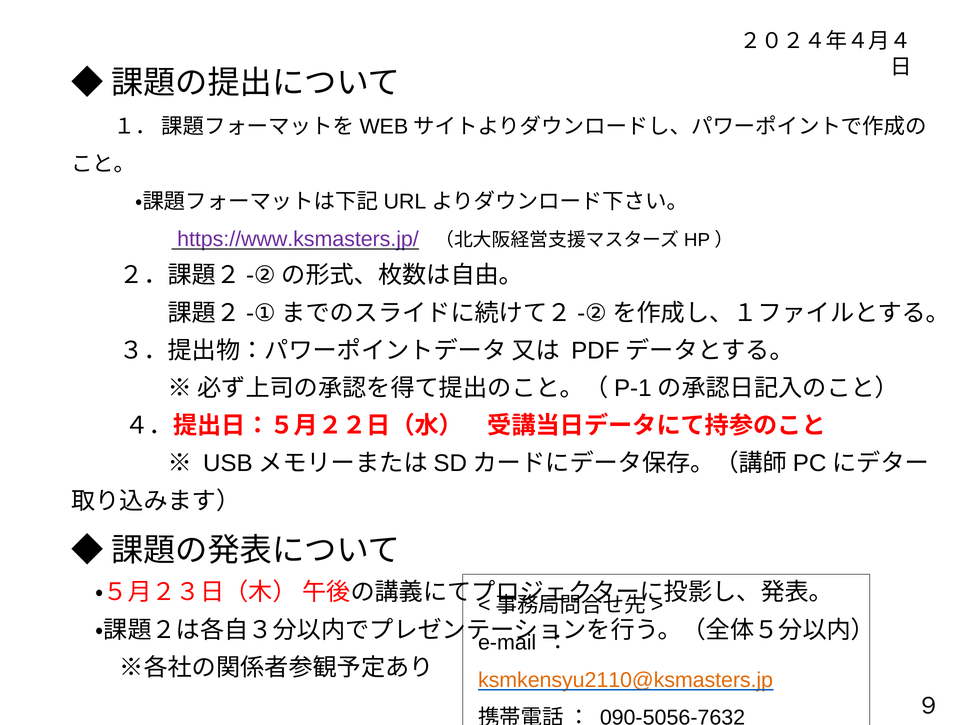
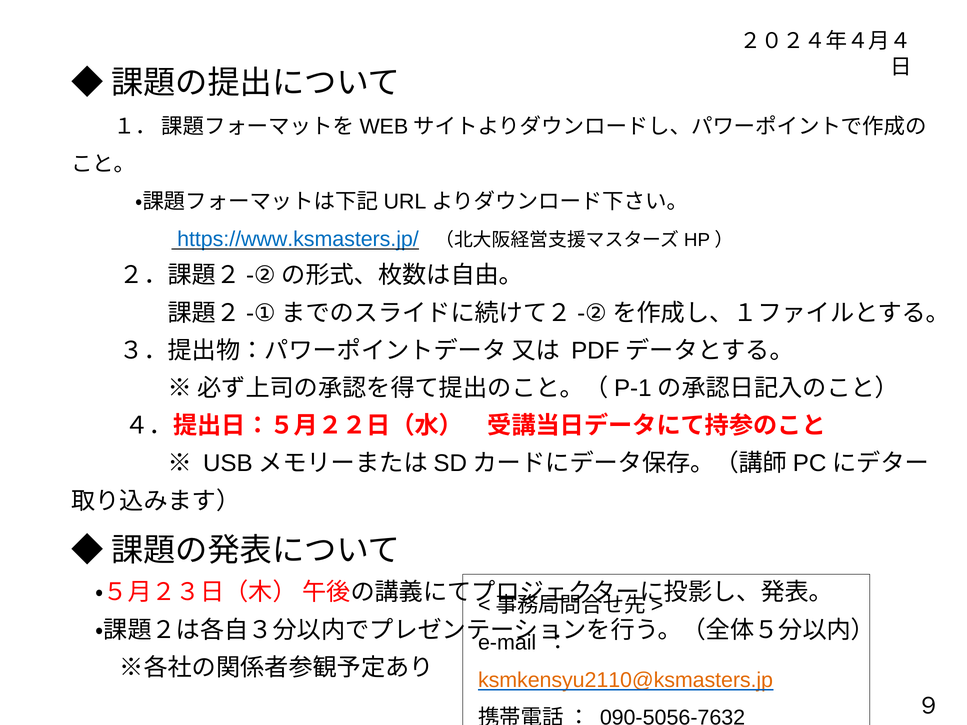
https://www.ksmasters.jp/ colour: purple -> blue (298, 239)
